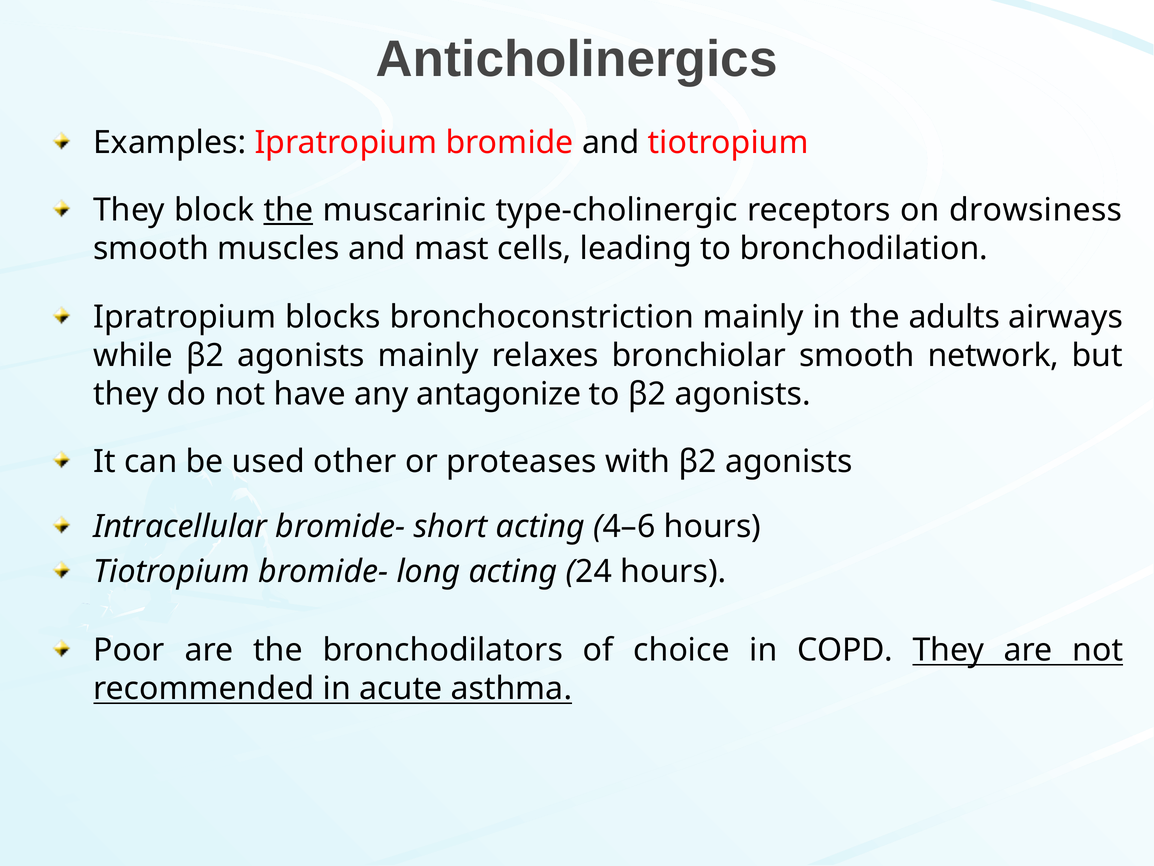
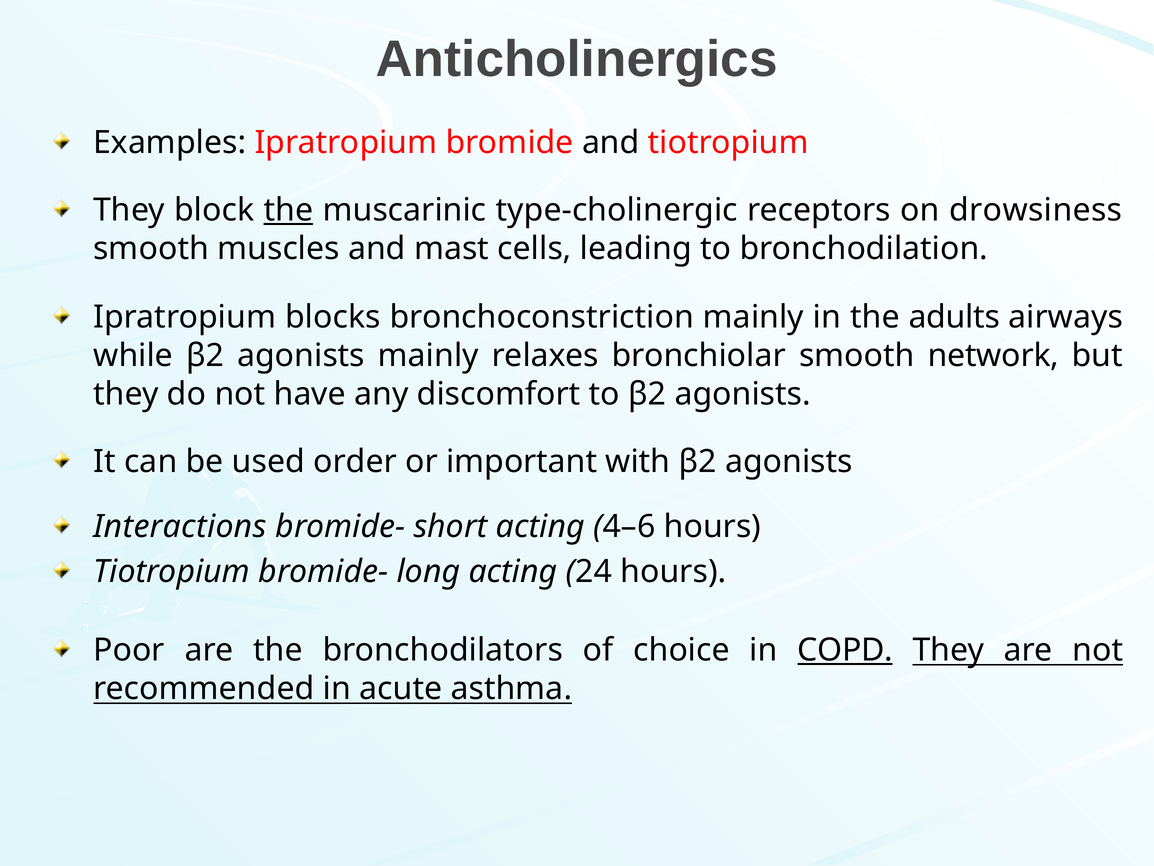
antagonize: antagonize -> discomfort (499, 394)
other: other -> order (355, 461)
proteases: proteases -> important (522, 461)
Intracellular: Intracellular -> Interactions (180, 526)
COPD underline: none -> present (845, 650)
